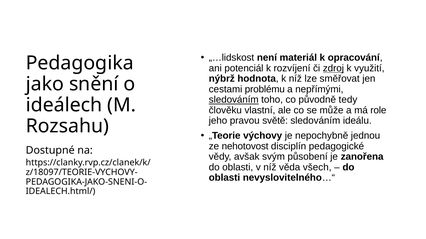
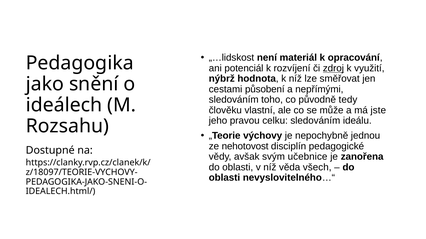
problému: problému -> působení (265, 90)
sledováním underline: present -> none (234, 100)
role: role -> jste (378, 111)
světě: světě -> celku (275, 121)
působení: působení -> učebnice (308, 157)
